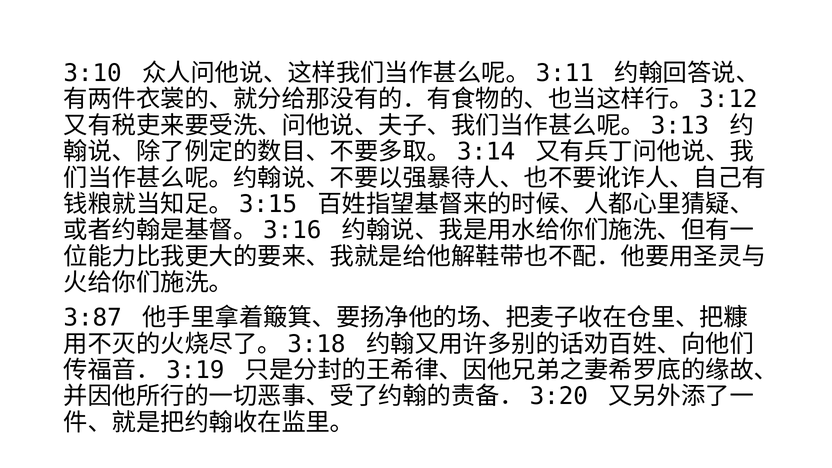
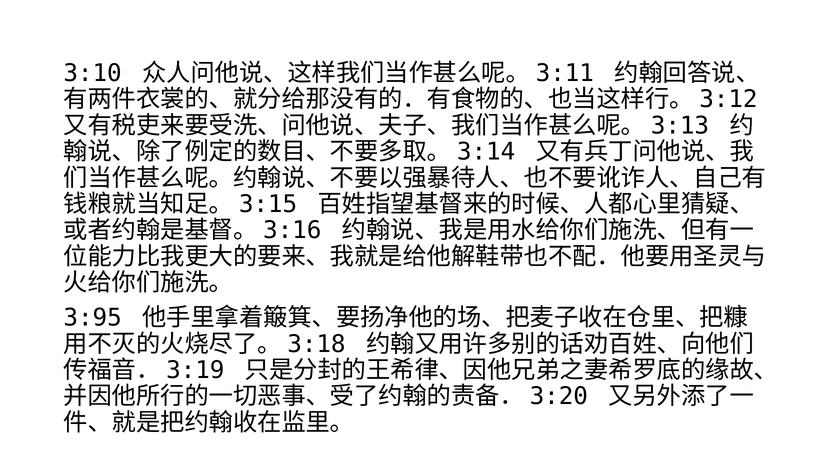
3:87: 3:87 -> 3:95 (93, 318)
